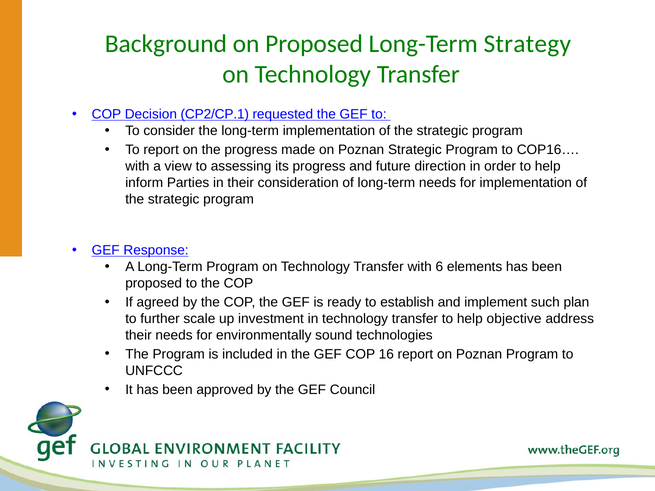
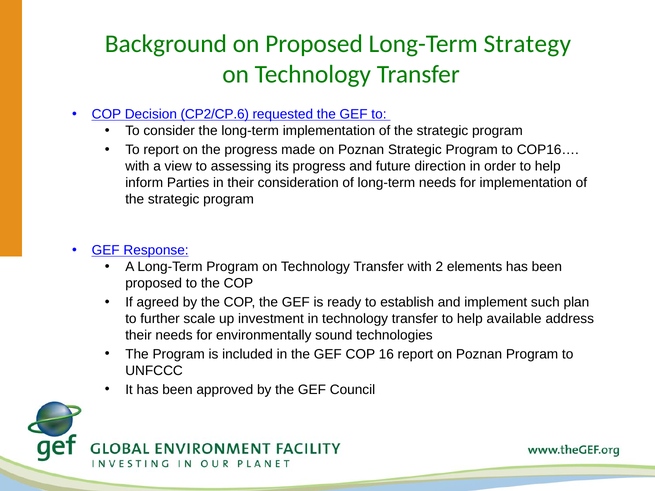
CP2/CP.1: CP2/CP.1 -> CP2/CP.6 (215, 114)
6: 6 -> 2 (439, 267)
objective: objective -> available (514, 319)
